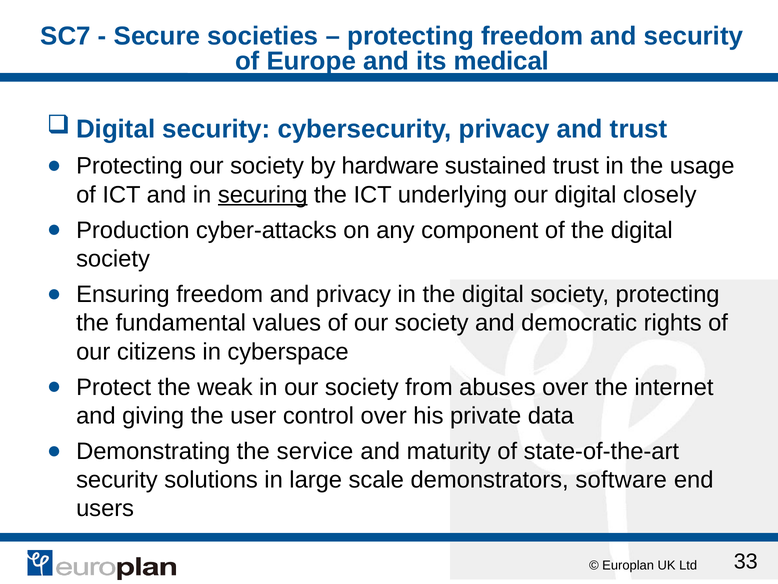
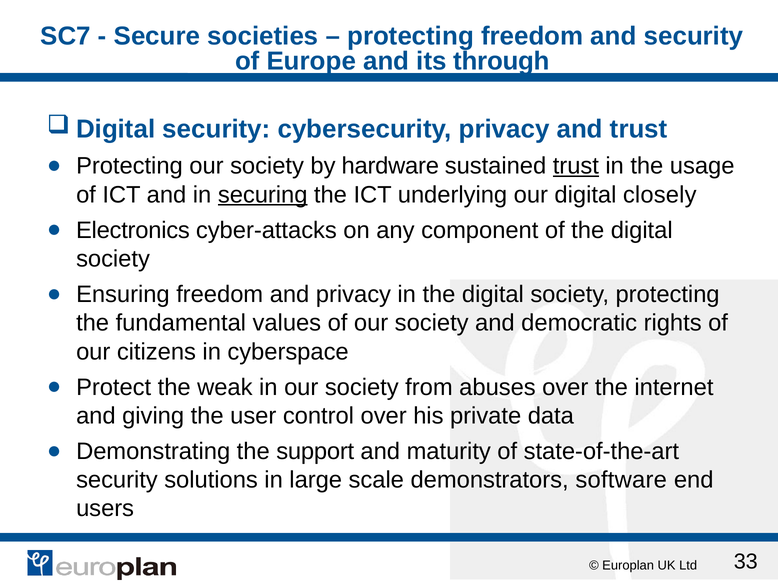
medical: medical -> through (501, 61)
trust underline: none -> present (576, 166)
Production: Production -> Electronics (133, 230)
service: service -> support (315, 451)
